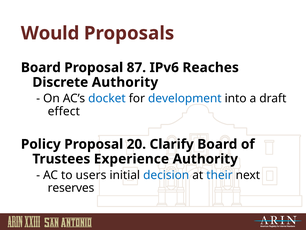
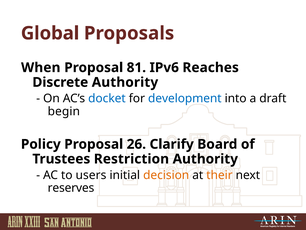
Would: Would -> Global (50, 33)
Board: Board -> When (41, 67)
87: 87 -> 81 (136, 67)
effect: effect -> begin (64, 111)
20: 20 -> 26 (136, 144)
Experience: Experience -> Restriction (131, 159)
decision colour: blue -> orange (166, 175)
their colour: blue -> orange (219, 175)
